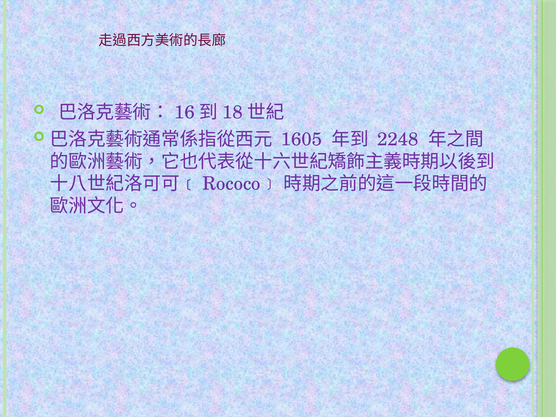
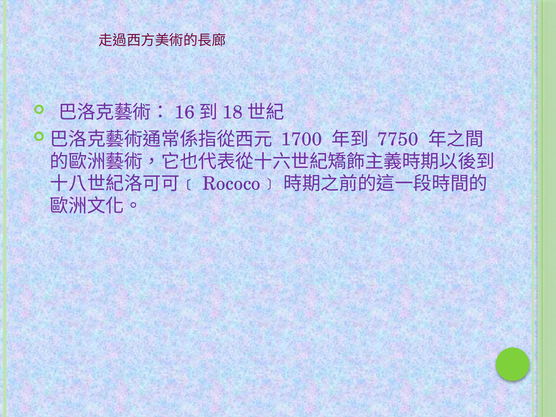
1605: 1605 -> 1700 (301, 139)
2248: 2248 -> 7750 (398, 139)
